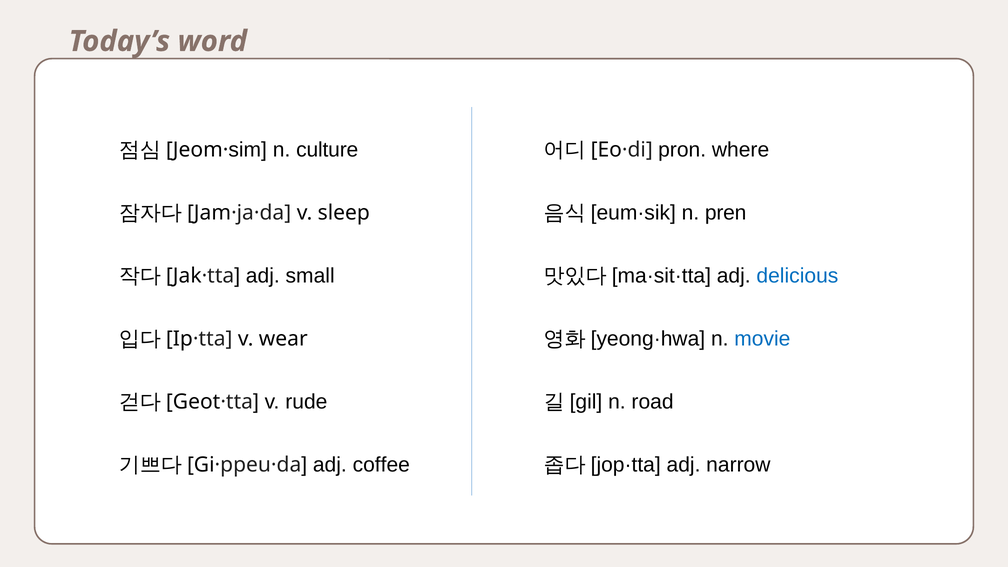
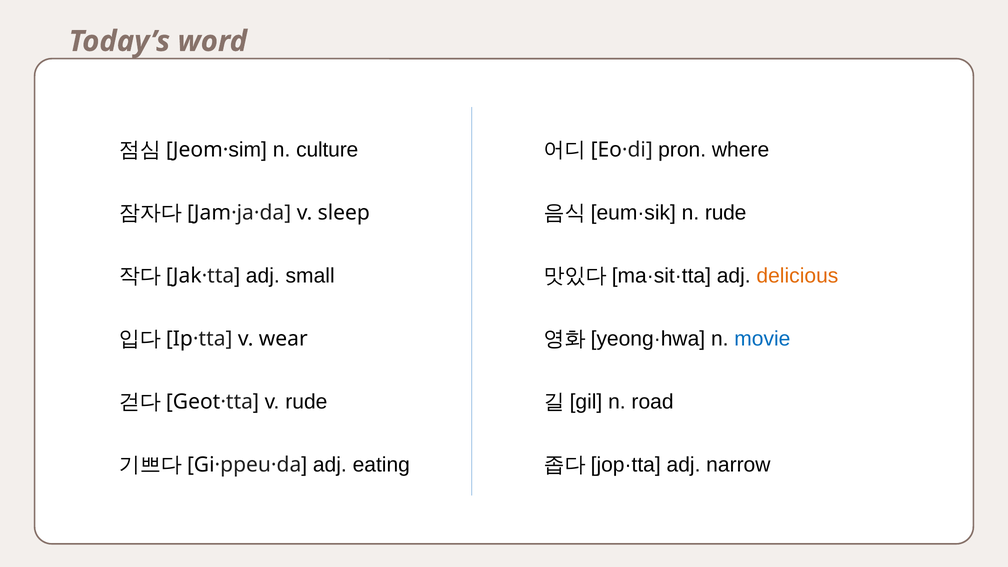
n pren: pren -> rude (726, 213)
delicious colour: blue -> orange (797, 276)
coffee: coffee -> eating (381, 465)
